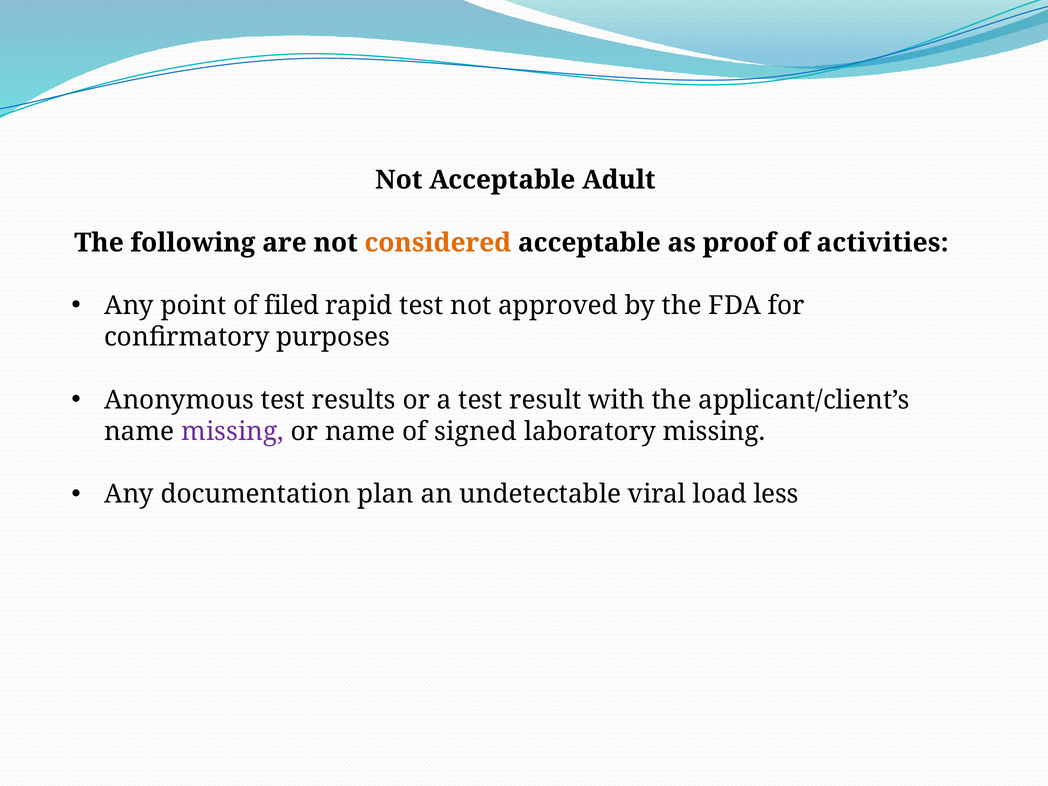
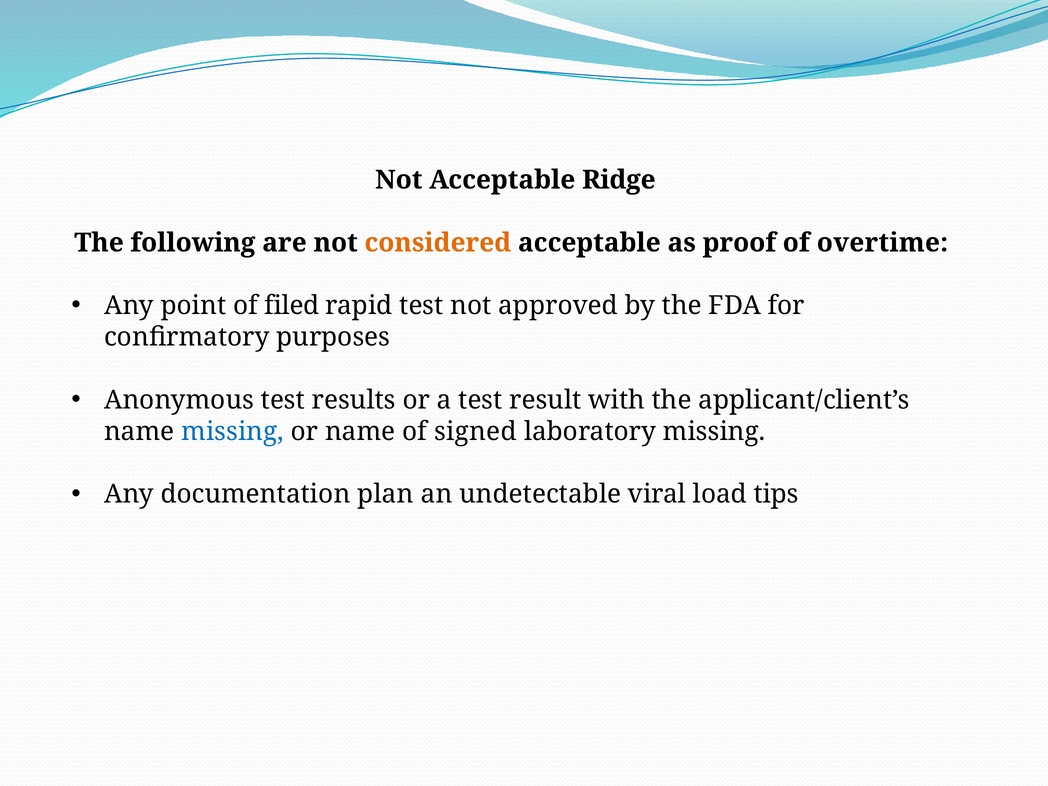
Adult: Adult -> Ridge (619, 180)
activities: activities -> overtime (882, 243)
missing colour: purple -> blue (233, 431)
less: less -> tips (776, 494)
